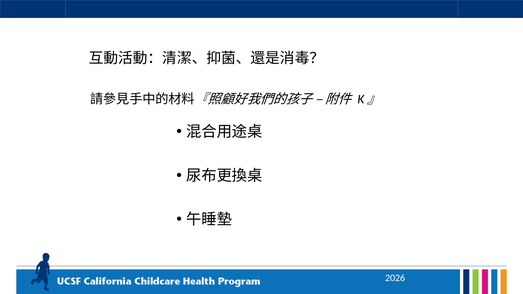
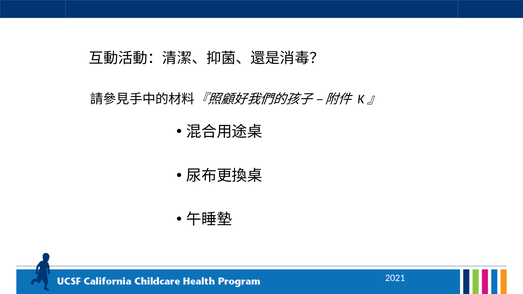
2026: 2026 -> 2021 (395, 278)
